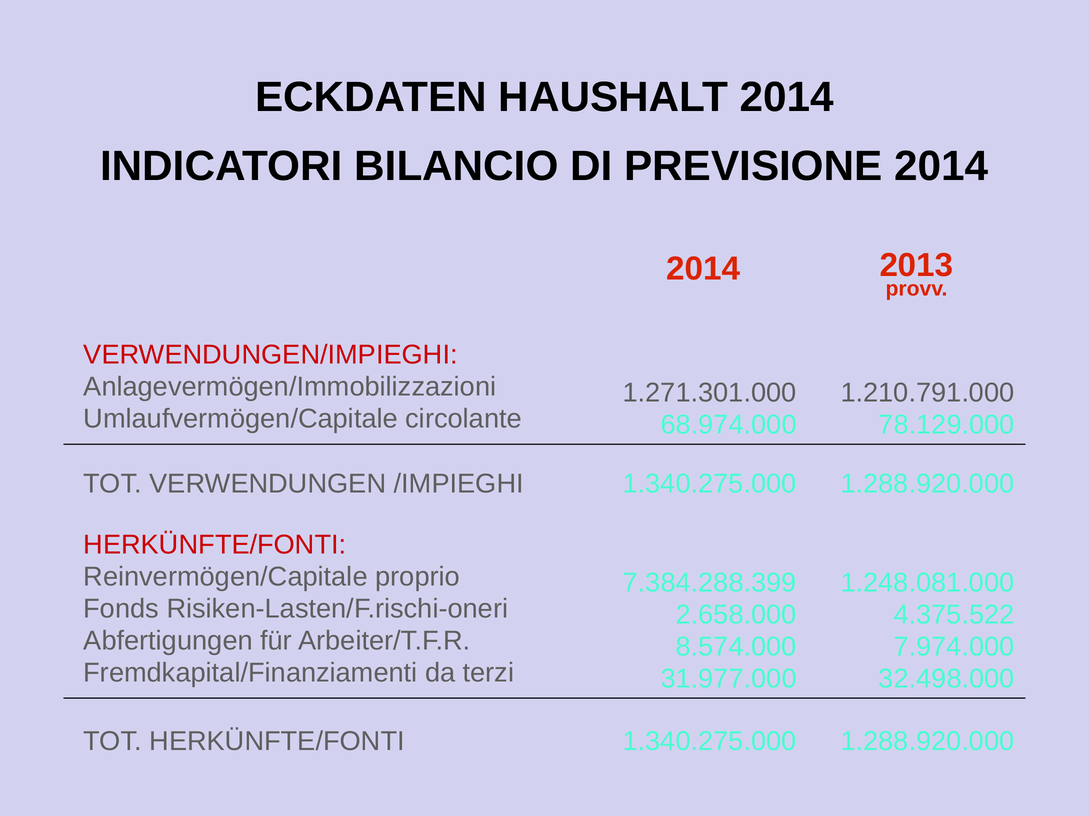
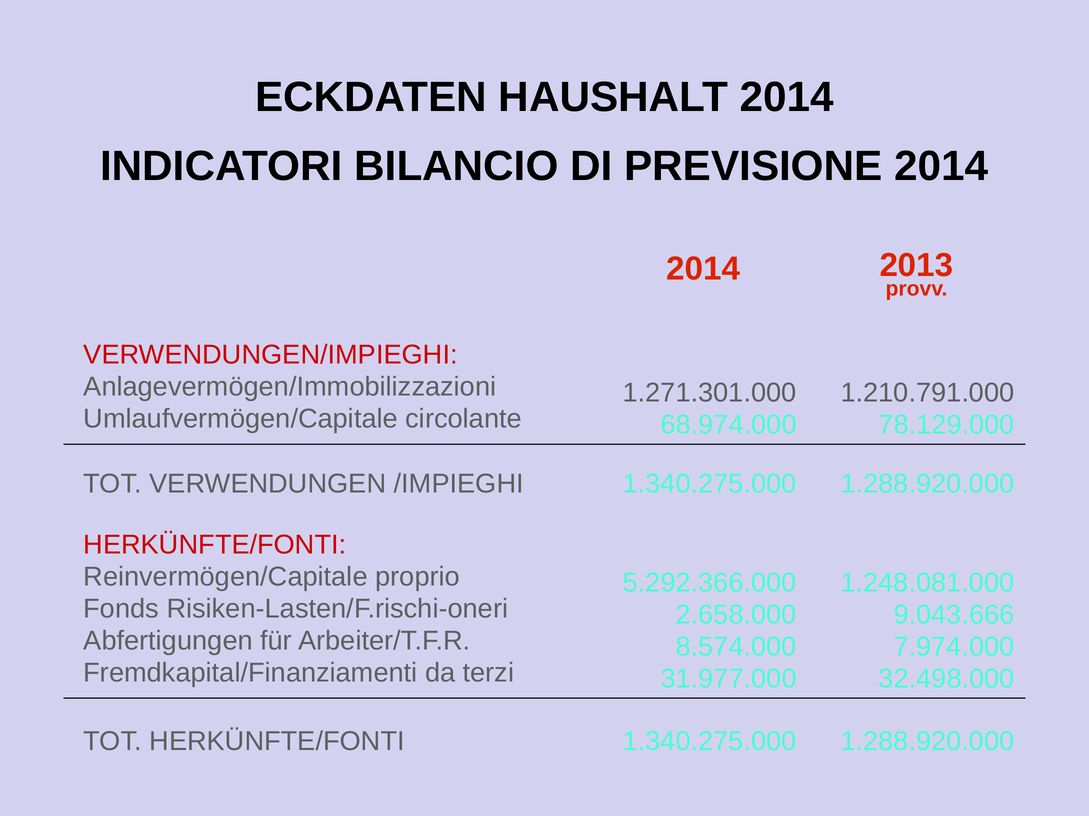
7.384.288.399: 7.384.288.399 -> 5.292.366.000 (710, 583)
4.375.522: 4.375.522 -> 9.043.666 (954, 615)
